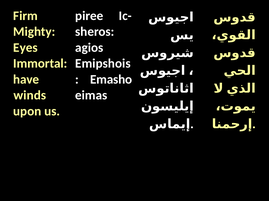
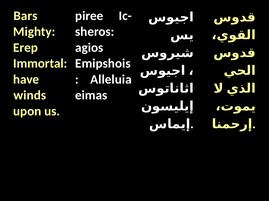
Firm: Firm -> Bars (25, 16)
Eyes: Eyes -> Erep (26, 48)
Emasho: Emasho -> Alleluia (111, 80)
